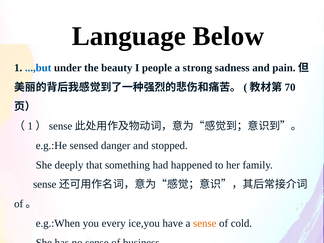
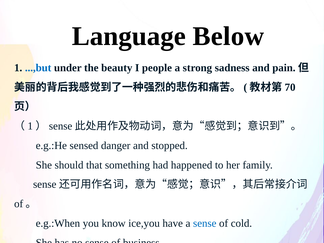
deeply: deeply -> should (69, 165)
every: every -> know (114, 223)
sense colour: orange -> blue (205, 223)
